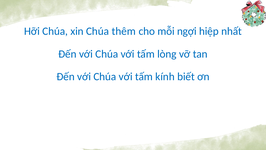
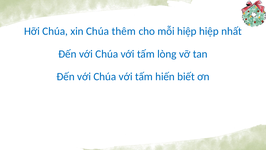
mỗi ngợi: ngợi -> hiệp (187, 31)
kính: kính -> hiến (165, 77)
